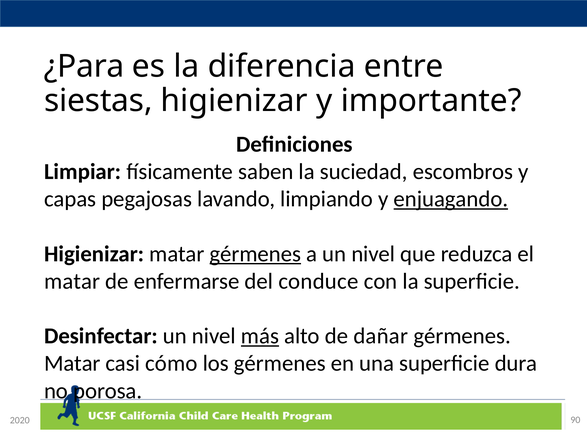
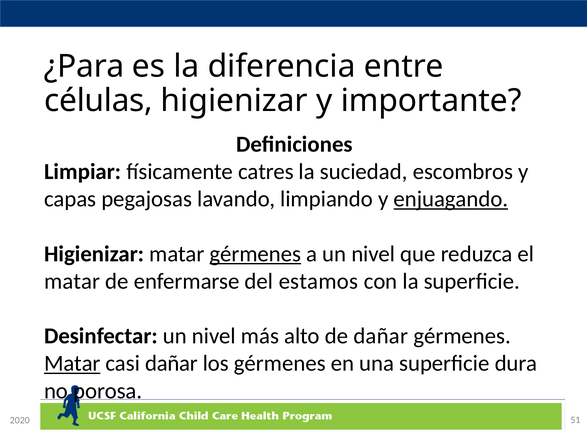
siestas: siestas -> células (98, 101)
saben: saben -> catres (266, 172)
conduce: conduce -> estamos (318, 281)
más underline: present -> none (260, 336)
Matar underline: none -> present (72, 364)
casi cómo: cómo -> dañar (171, 364)
90: 90 -> 51 (575, 420)
